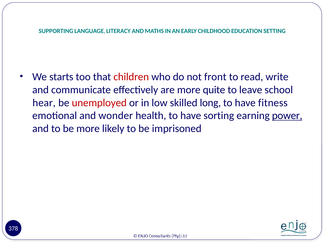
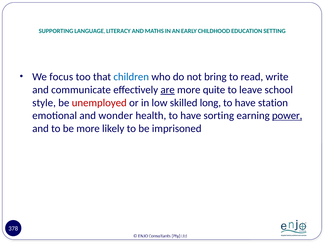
starts: starts -> focus (61, 77)
children colour: red -> blue (131, 77)
front: front -> bring (215, 77)
are underline: none -> present (168, 90)
hear: hear -> style (44, 103)
fitness: fitness -> station (273, 103)
